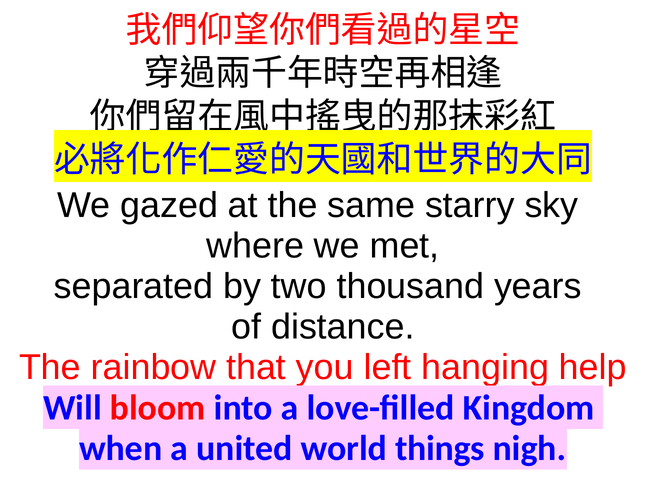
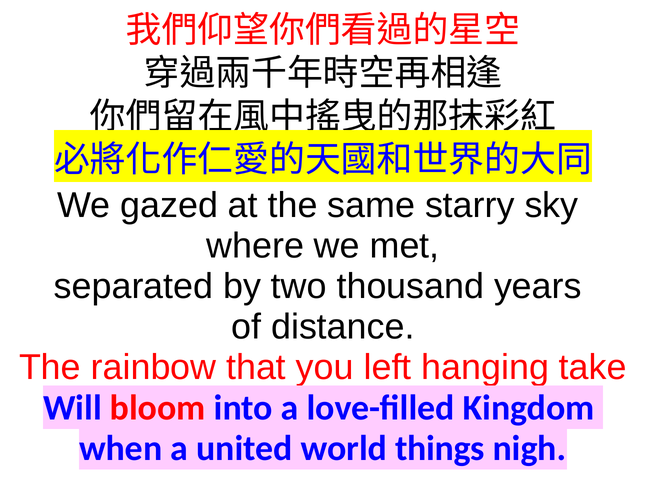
help: help -> take (593, 367)
